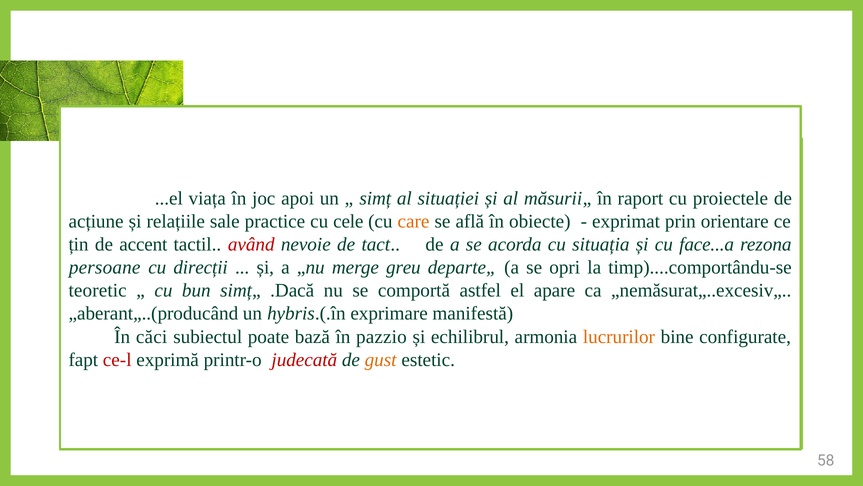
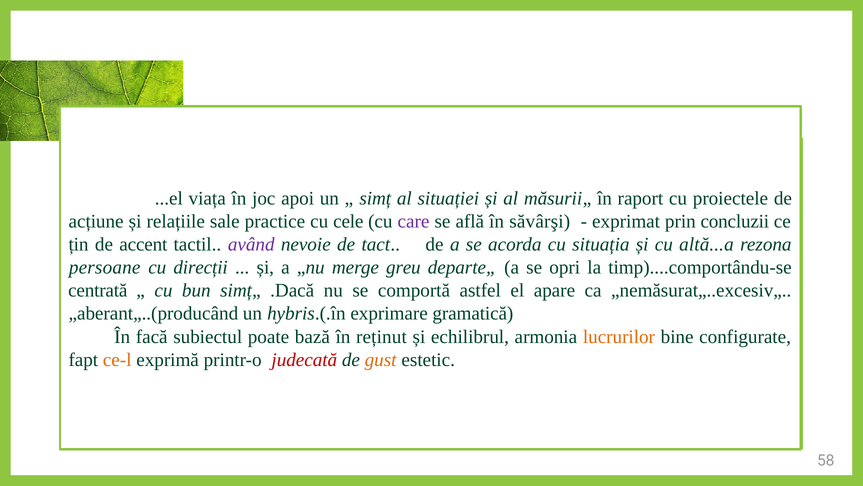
care colour: orange -> purple (414, 221)
obiecte: obiecte -> săvârşi (540, 221)
orientare: orientare -> concluzii (735, 221)
având colour: red -> purple (251, 244)
face...a: face...a -> altă...a (706, 244)
teoretic: teoretic -> centrată (98, 290)
manifestă: manifestă -> gramatică (473, 313)
căci: căci -> facă (152, 336)
pazzio: pazzio -> reținut (381, 336)
ce-l colour: red -> orange (117, 359)
